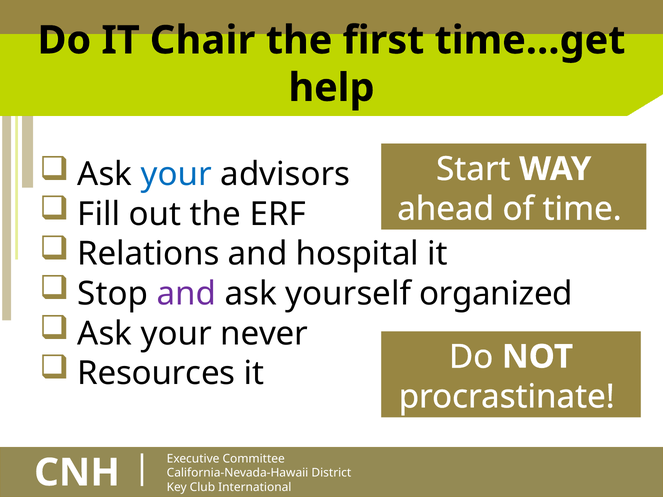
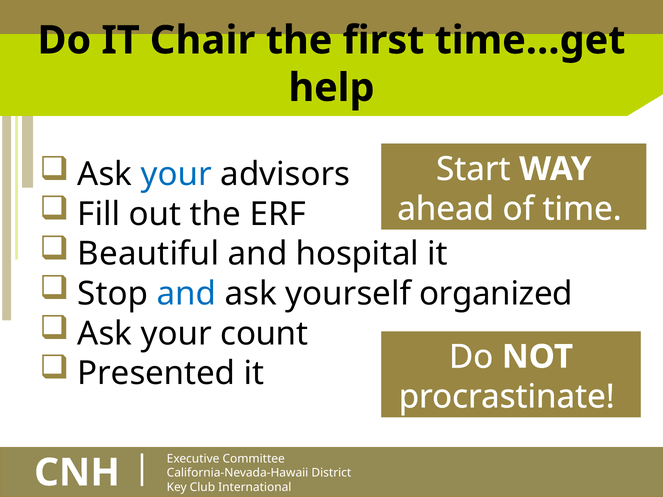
Relations: Relations -> Beautiful (148, 254)
and colour: purple -> blue (186, 294)
never: never -> count (264, 334)
Resources: Resources -> Presented (156, 374)
